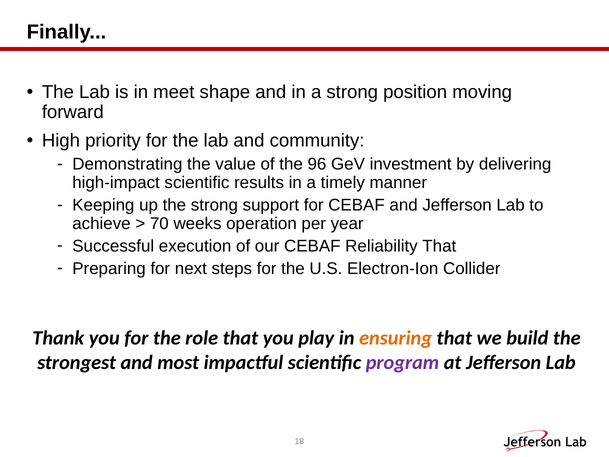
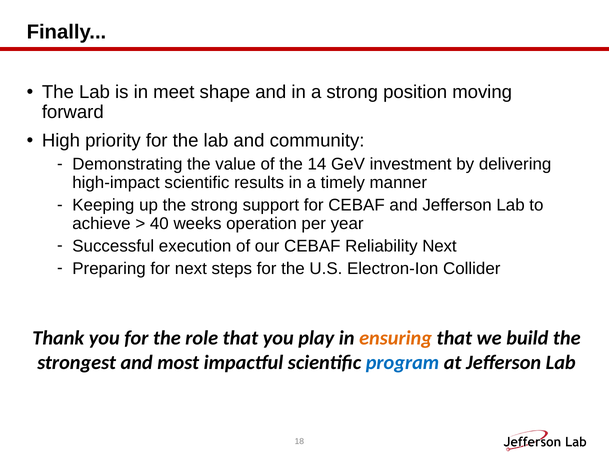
96: 96 -> 14 (317, 164)
70: 70 -> 40 (159, 223)
Reliability That: That -> Next (439, 246)
program colour: purple -> blue (402, 362)
